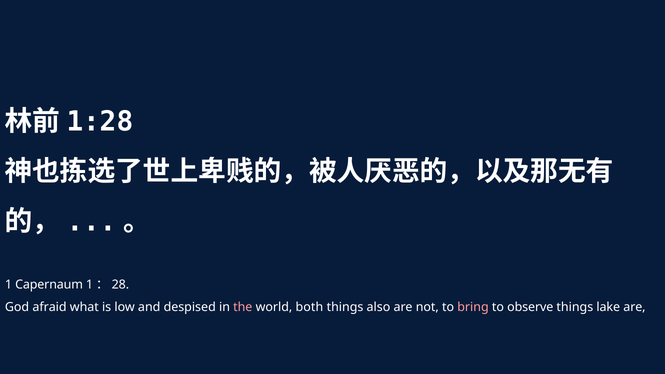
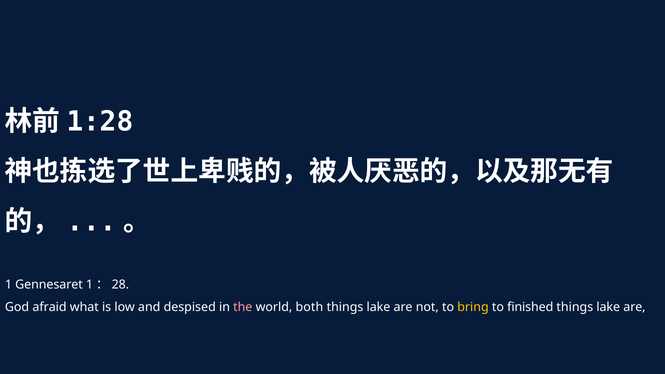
Capernaum: Capernaum -> Gennesaret (49, 285)
also: also -> lake (379, 307)
bring colour: pink -> yellow (473, 307)
observe: observe -> finished (530, 307)
